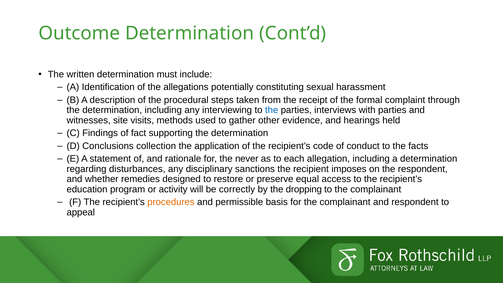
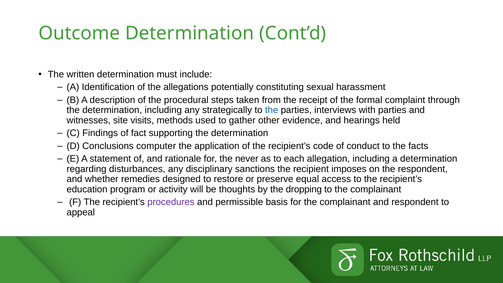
interviewing: interviewing -> strategically (227, 110)
collection: collection -> computer (156, 146)
correctly: correctly -> thoughts (237, 189)
procedures colour: orange -> purple (171, 202)
